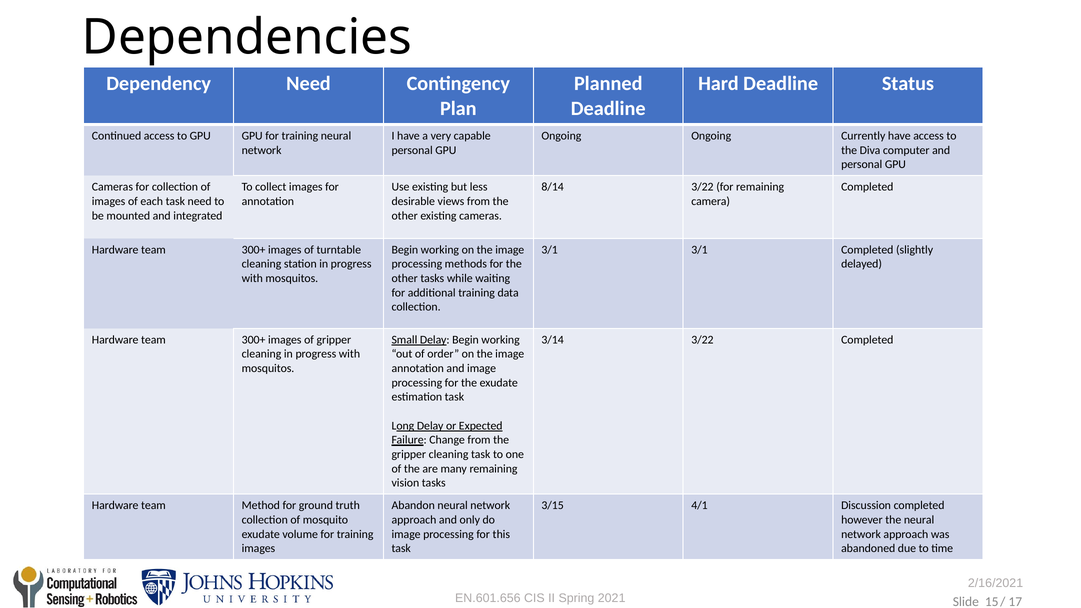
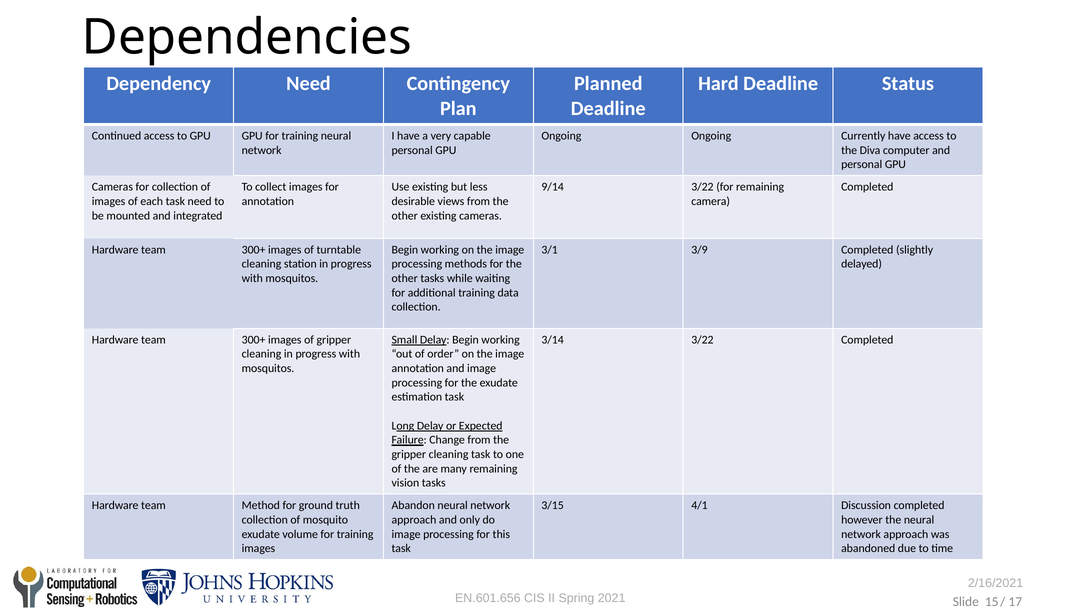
8/14: 8/14 -> 9/14 (553, 187)
3/1 3/1: 3/1 -> 3/9 (700, 250)
